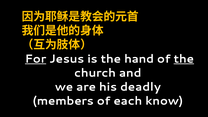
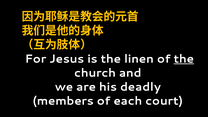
For underline: present -> none (36, 59)
hand: hand -> linen (139, 59)
know: know -> court (164, 101)
